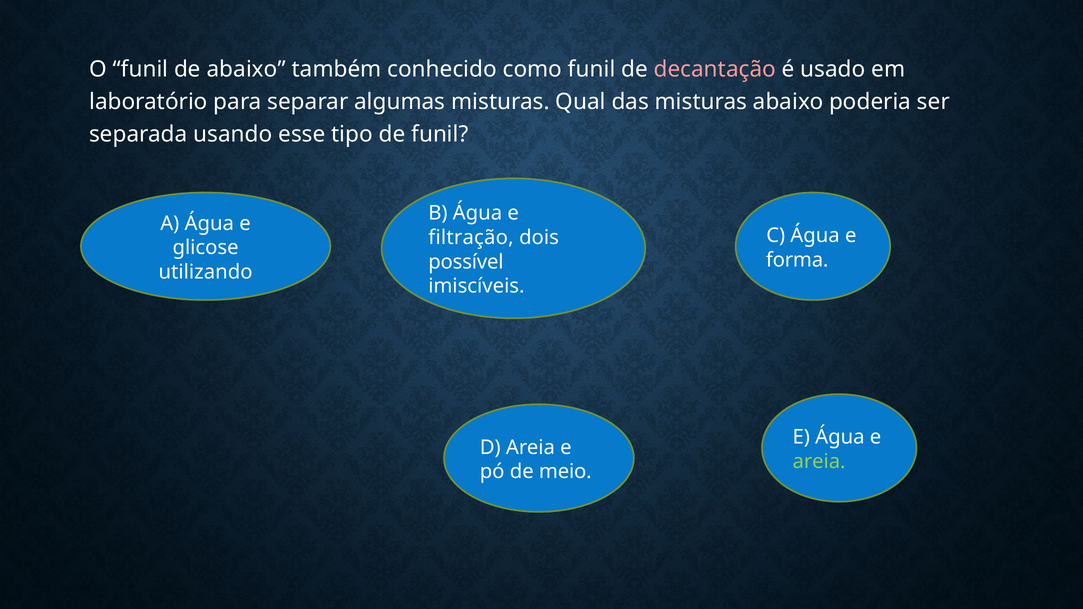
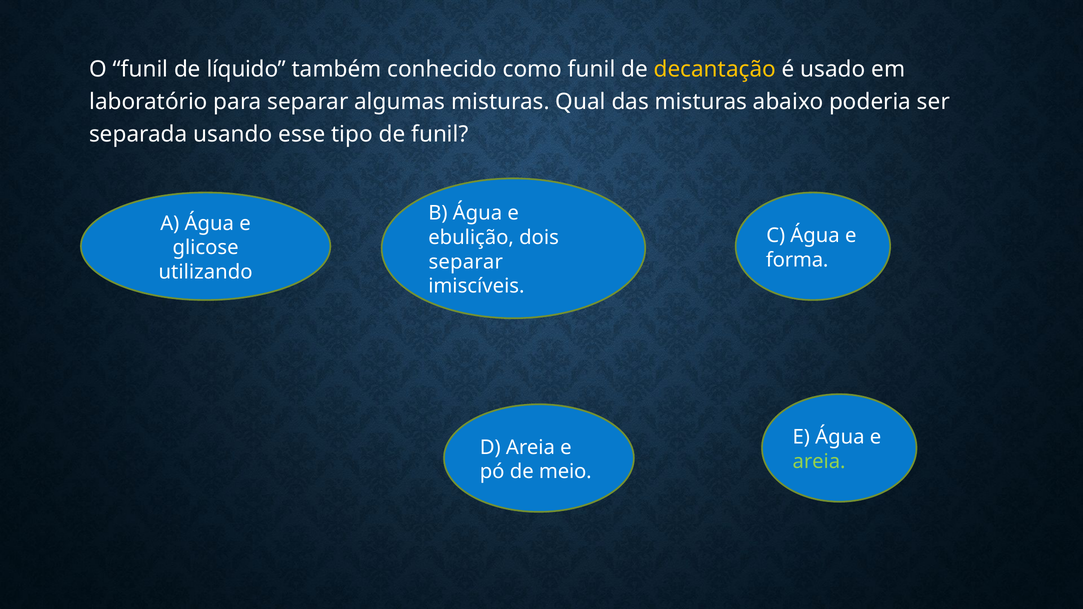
de abaixo: abaixo -> líquido (246, 69)
decantação colour: pink -> yellow (715, 69)
filtração: filtração -> ebulição (471, 238)
possível: possível -> separar (466, 262)
